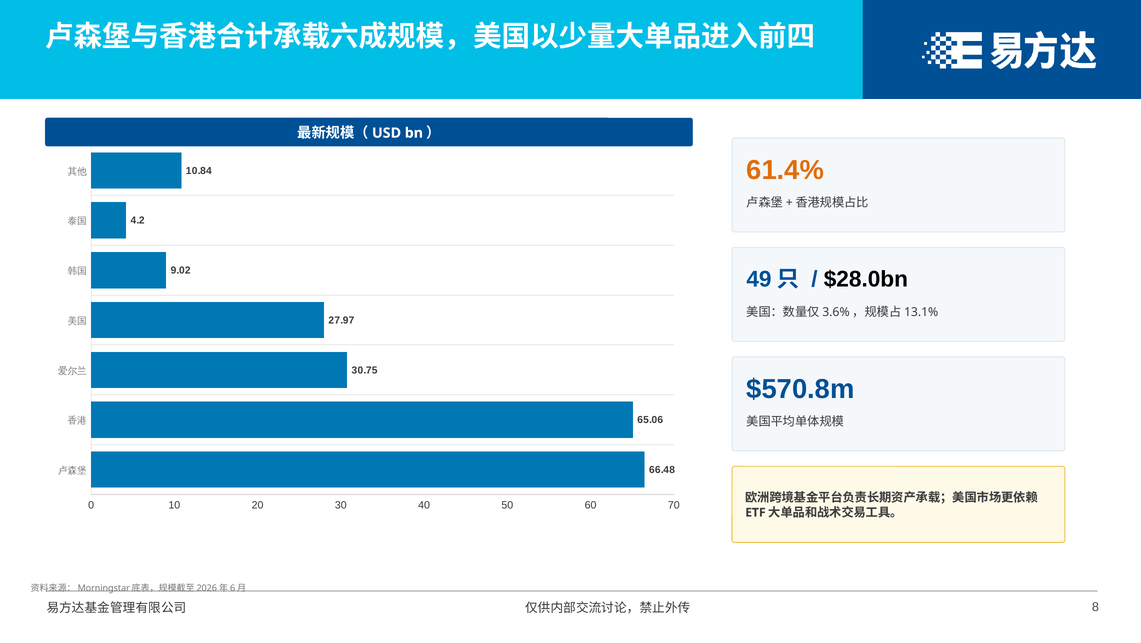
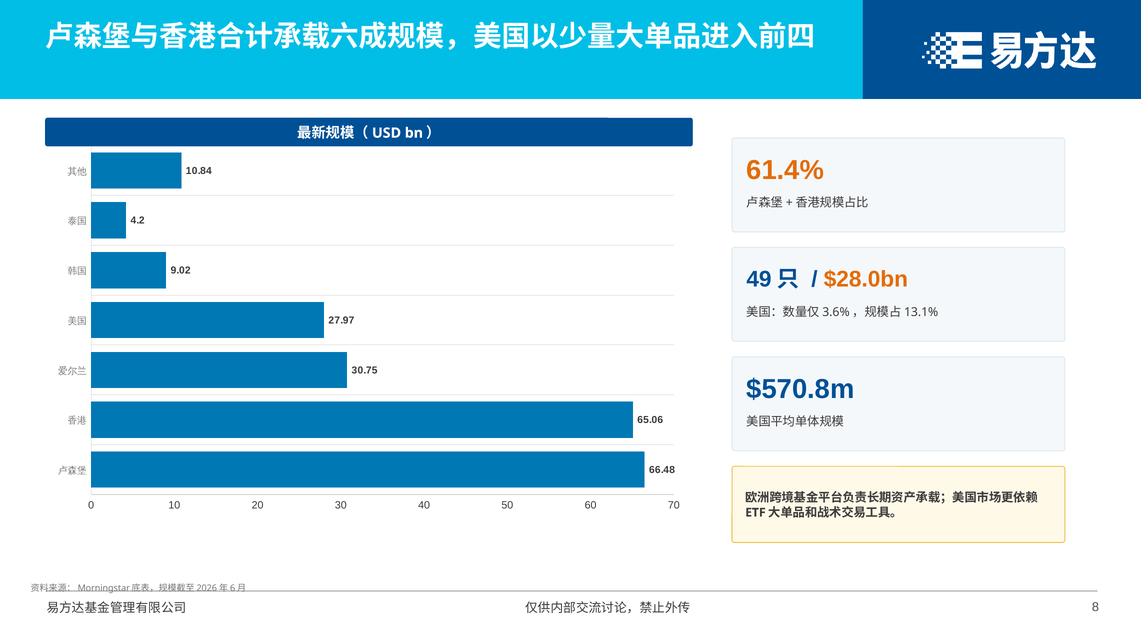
$28.0bn colour: black -> orange (866, 279)
